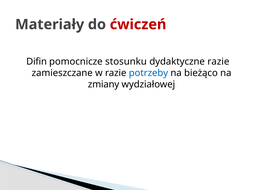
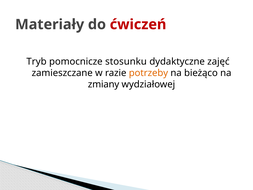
Difin: Difin -> Tryb (36, 61)
dydaktyczne razie: razie -> zajęć (218, 61)
potrzeby colour: blue -> orange (148, 73)
